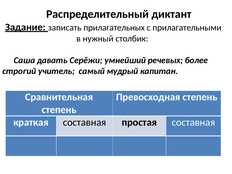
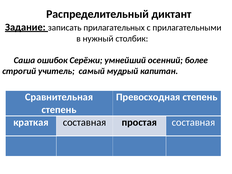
давать: давать -> ошибок (52, 60)
речевых: речевых -> осенний (165, 60)
